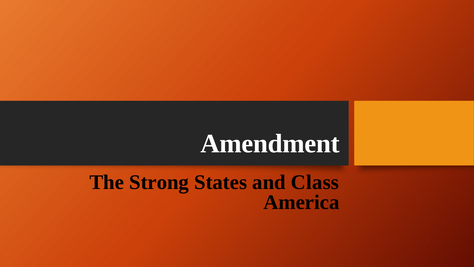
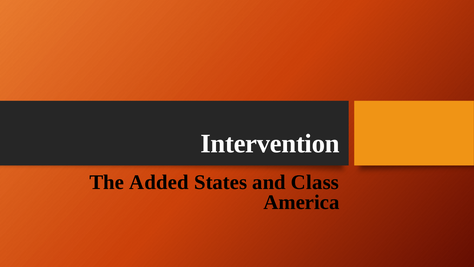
Amendment: Amendment -> Intervention (270, 143)
Strong: Strong -> Added (159, 182)
